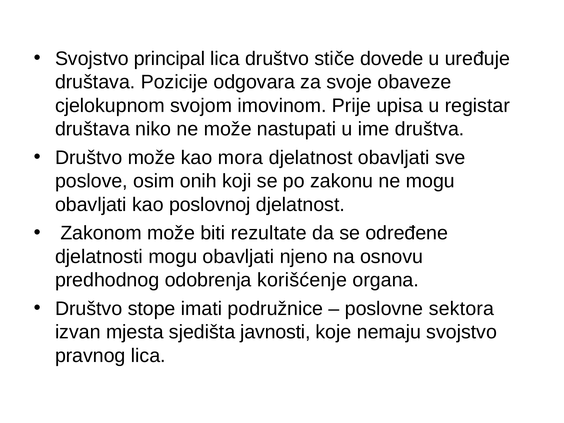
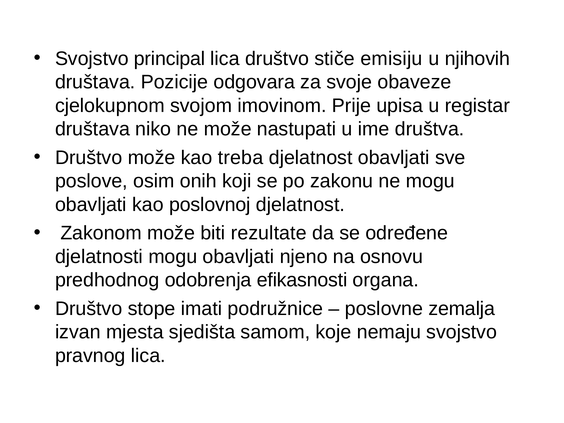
dovede: dovede -> emisiju (391, 59)
uređuje: uređuje -> njihovih (477, 59)
mora: mora -> treba (241, 158)
korišćenje: korišćenje -> efikasnosti (302, 280)
sektora: sektora -> zemalja (462, 309)
javnosti: javnosti -> samom (275, 332)
